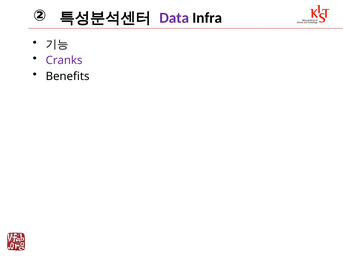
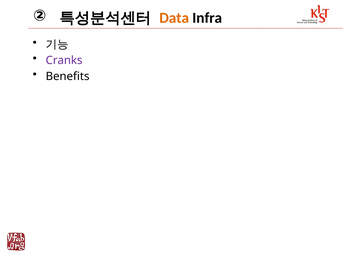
Data colour: purple -> orange (174, 18)
